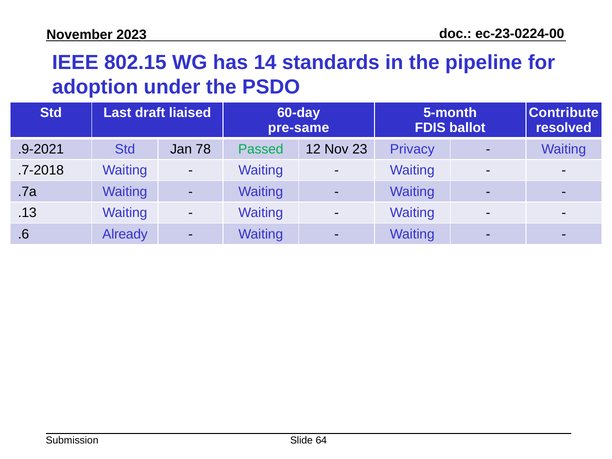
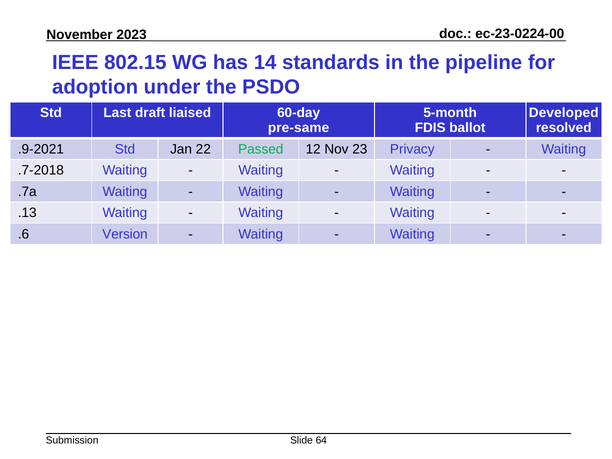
Contribute: Contribute -> Developed (564, 113)
78: 78 -> 22 (203, 149)
Already: Already -> Version (125, 234)
